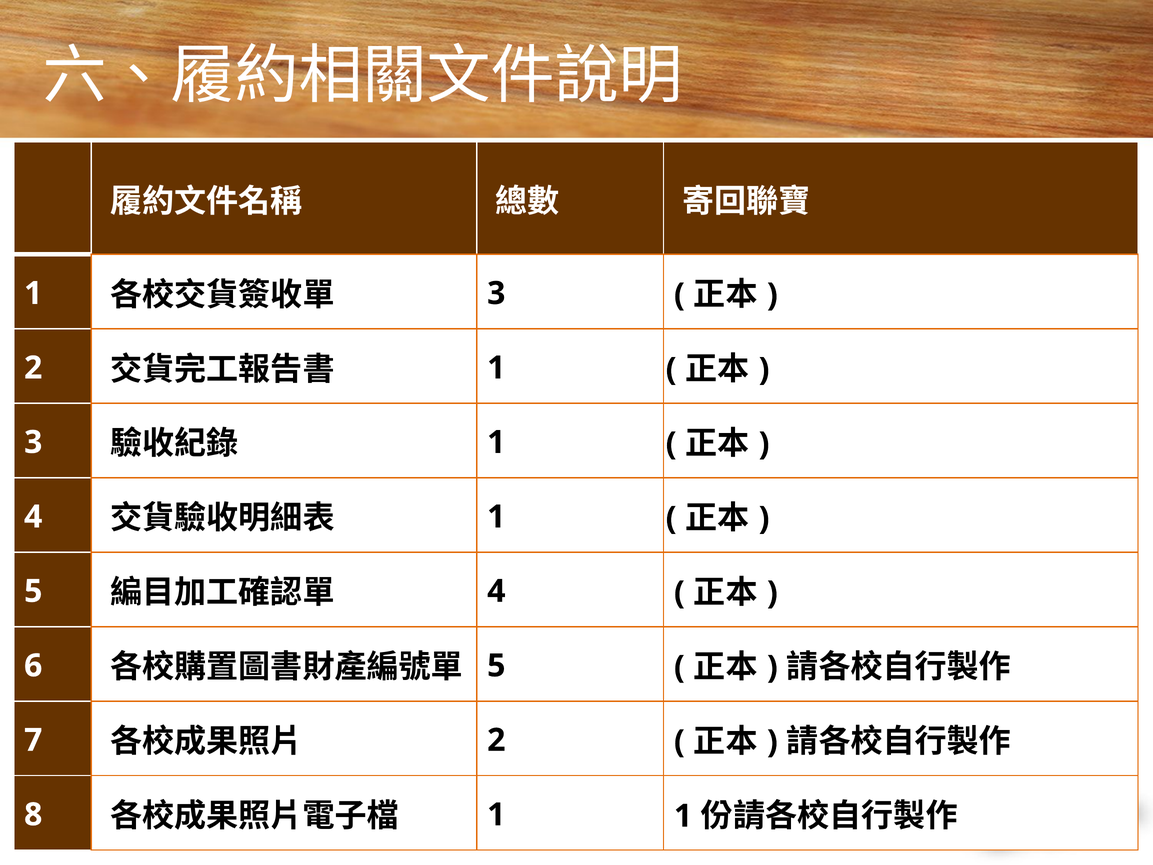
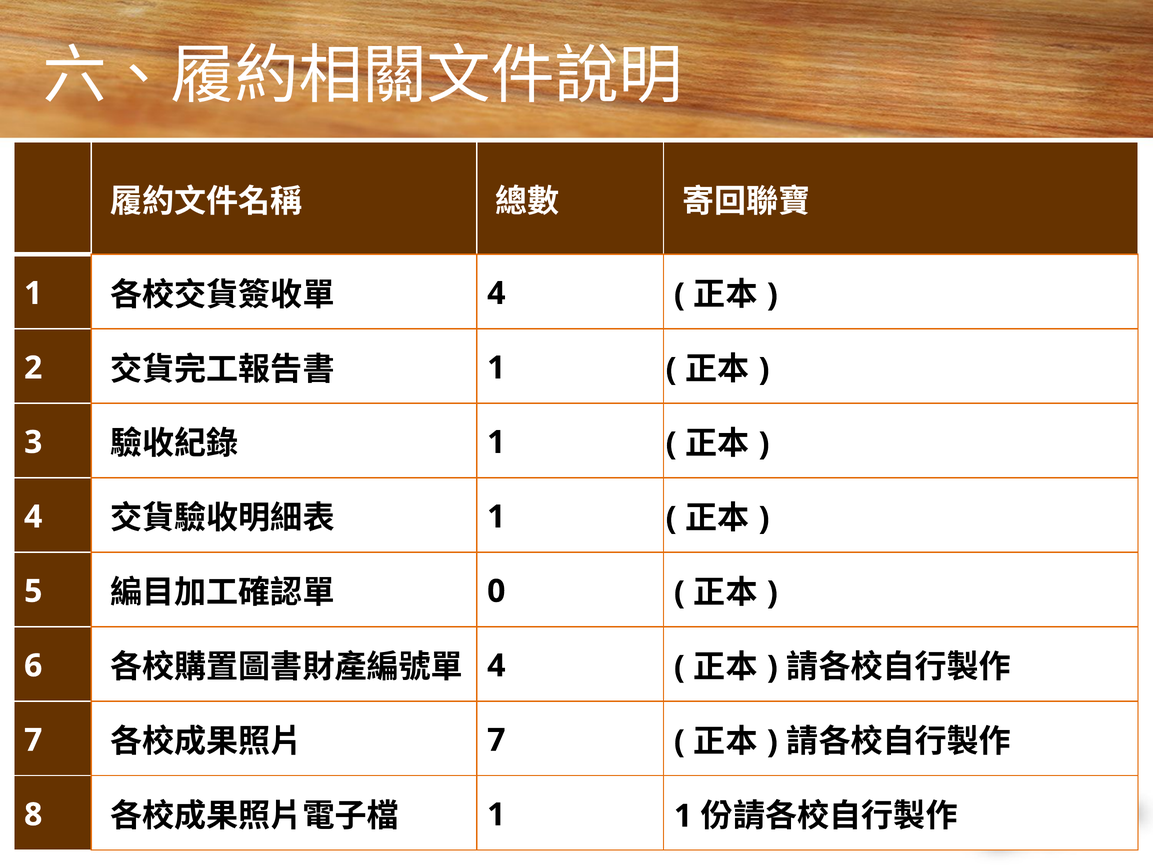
3: 3 -> 4 (496, 293)
4: 4 -> 0 (496, 591)
5: 5 -> 4 (496, 666)
2: 2 -> 7 (496, 740)
